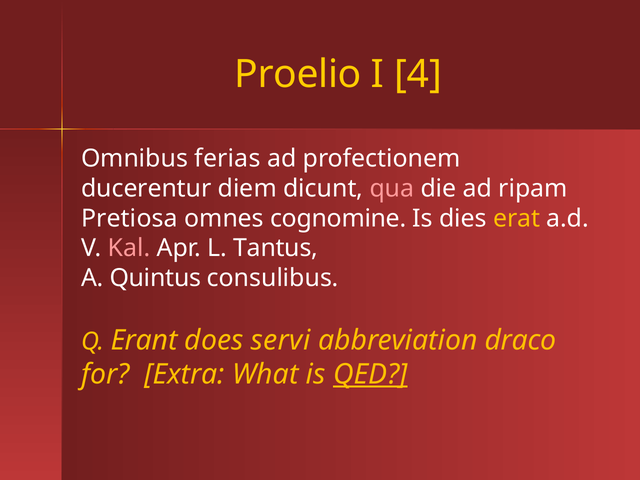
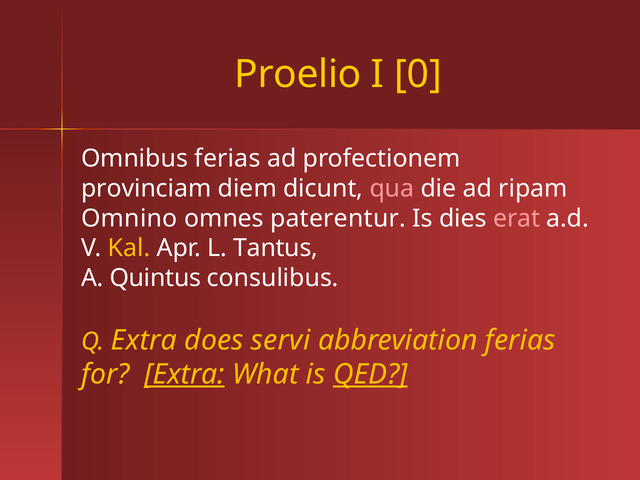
4: 4 -> 0 (418, 74)
ducerentur: ducerentur -> provinciam (146, 188)
Pretiosa: Pretiosa -> Omnino (129, 218)
cognomine: cognomine -> paterentur (338, 218)
erat colour: yellow -> pink (517, 218)
Kal colour: pink -> yellow (129, 248)
Q Erant: Erant -> Extra (144, 340)
abbreviation draco: draco -> ferias (520, 340)
Extra underline: none -> present (185, 374)
